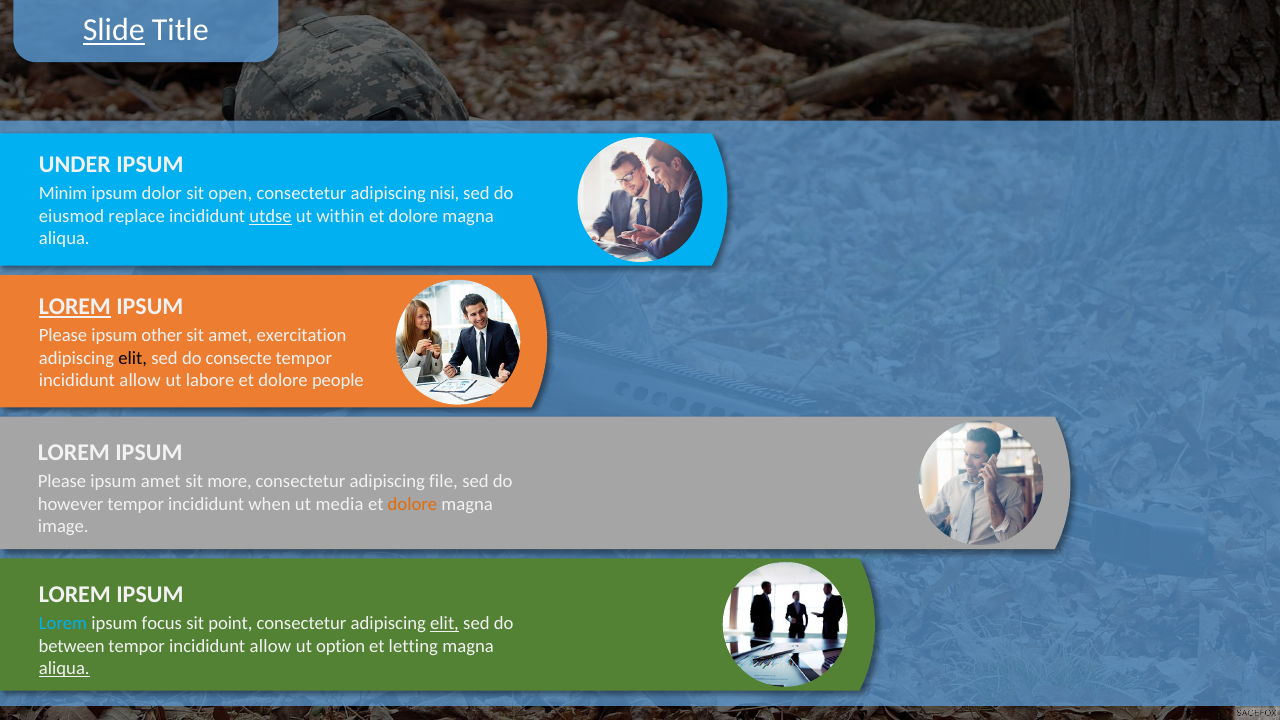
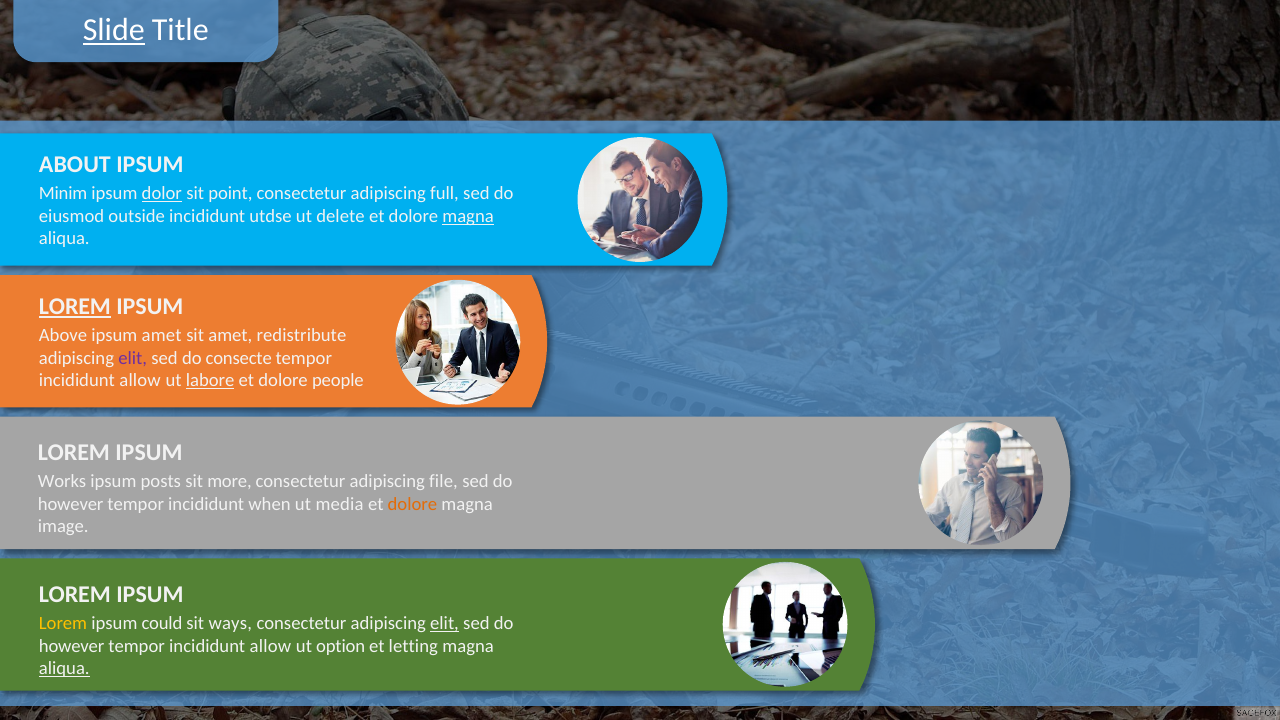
UNDER: UNDER -> ABOUT (75, 165)
dolor underline: none -> present (162, 194)
open: open -> point (230, 194)
nisi: nisi -> full (445, 194)
replace: replace -> outside (137, 216)
utdse underline: present -> none (271, 216)
within: within -> delete (341, 216)
magna underline: none -> present (468, 216)
Please: Please -> Above (63, 335)
ipsum other: other -> amet (162, 335)
exercitation: exercitation -> redistribute (301, 335)
elit colour: black -> purple (133, 358)
labore underline: none -> present (210, 380)
Please: Please -> Works (62, 482)
ipsum amet: amet -> posts (161, 482)
Lorem colour: light blue -> yellow (63, 624)
focus: focus -> could (162, 624)
point: point -> ways (230, 624)
between: between -> however (72, 646)
